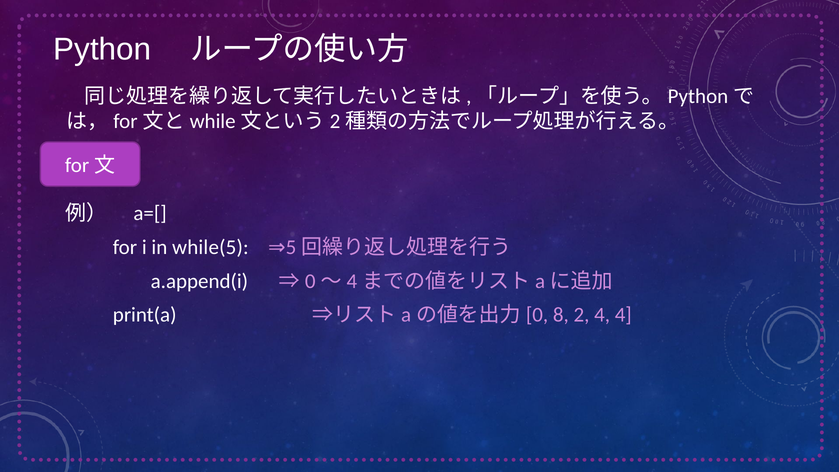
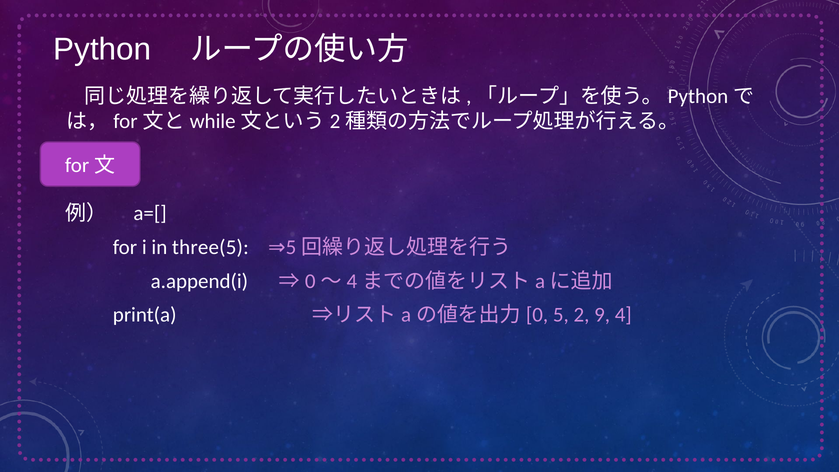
while(5: while(5 -> three(5 (210, 247)
8: 8 -> 5 (561, 315)
2 4: 4 -> 9 (602, 315)
